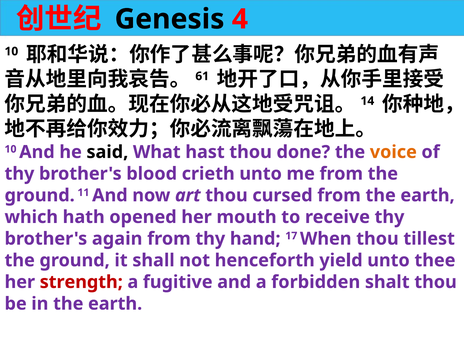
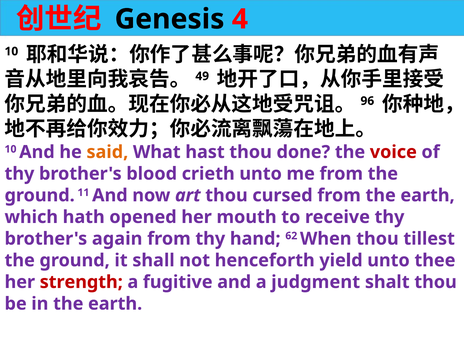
61: 61 -> 49 (202, 76)
14: 14 -> 96 (367, 101)
said colour: black -> orange (107, 152)
voice colour: orange -> red (393, 152)
17: 17 -> 62 (291, 236)
forbidden: forbidden -> judgment (316, 282)
